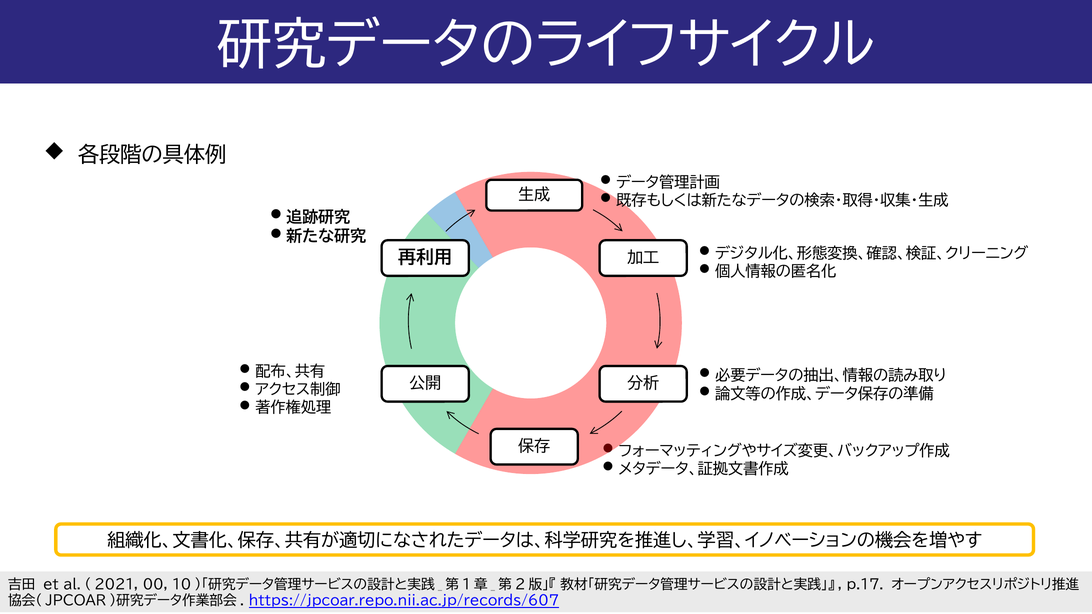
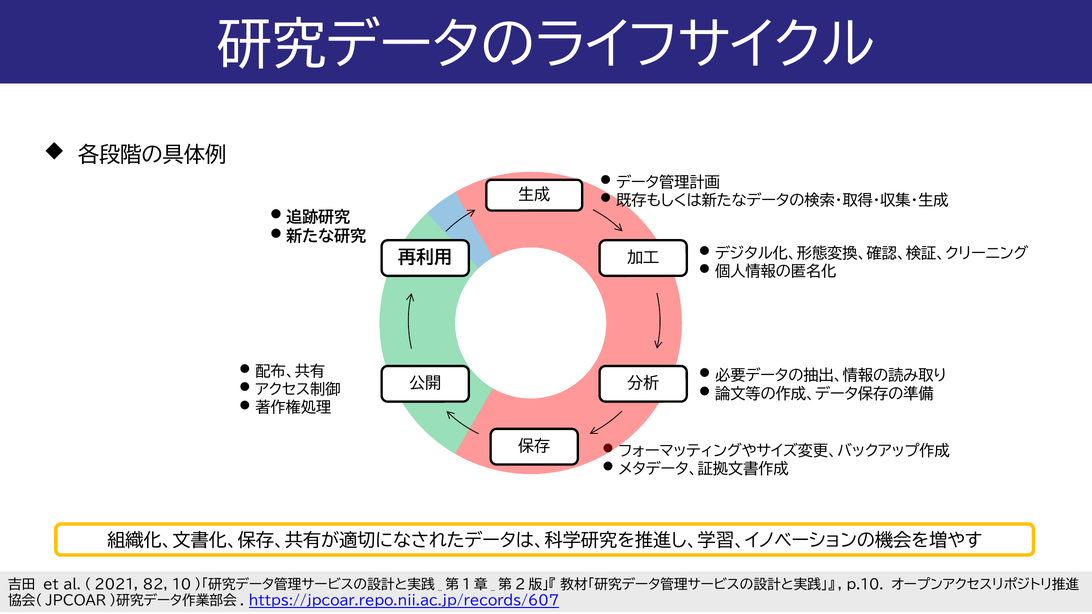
00: 00 -> 82 (155, 585)
p.17: p.17 -> p.10 (865, 585)
